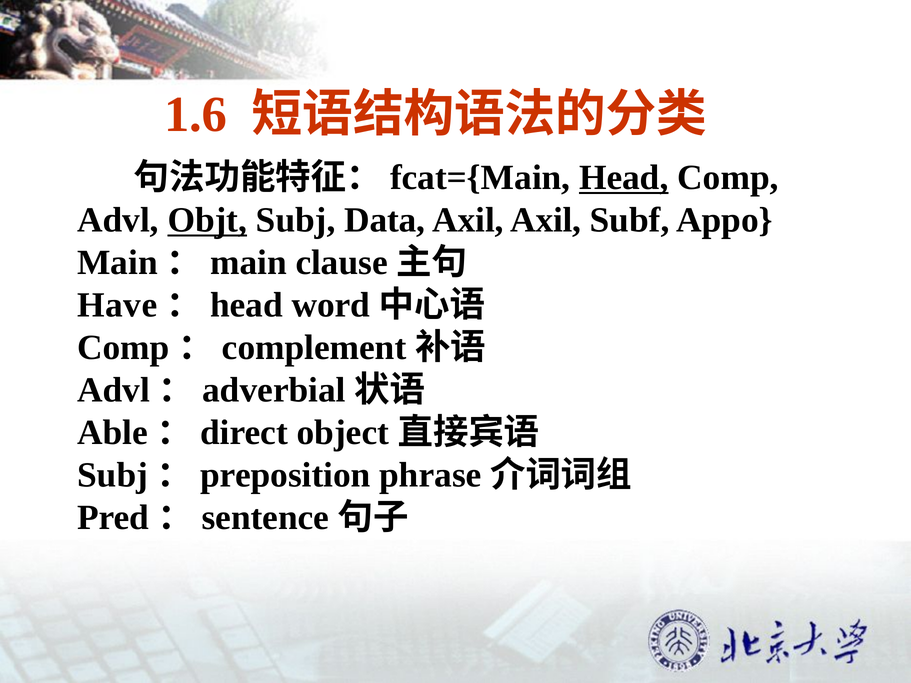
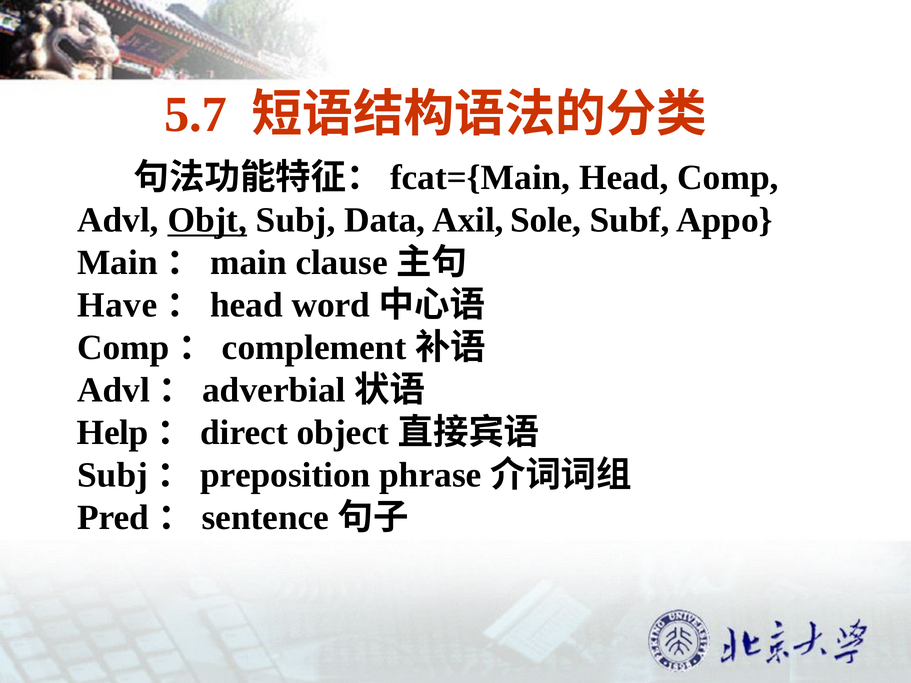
1.6: 1.6 -> 5.7 (196, 115)
Head underline: present -> none (624, 178)
Axil Axil: Axil -> Sole (546, 220)
Able: Able -> Help (113, 433)
